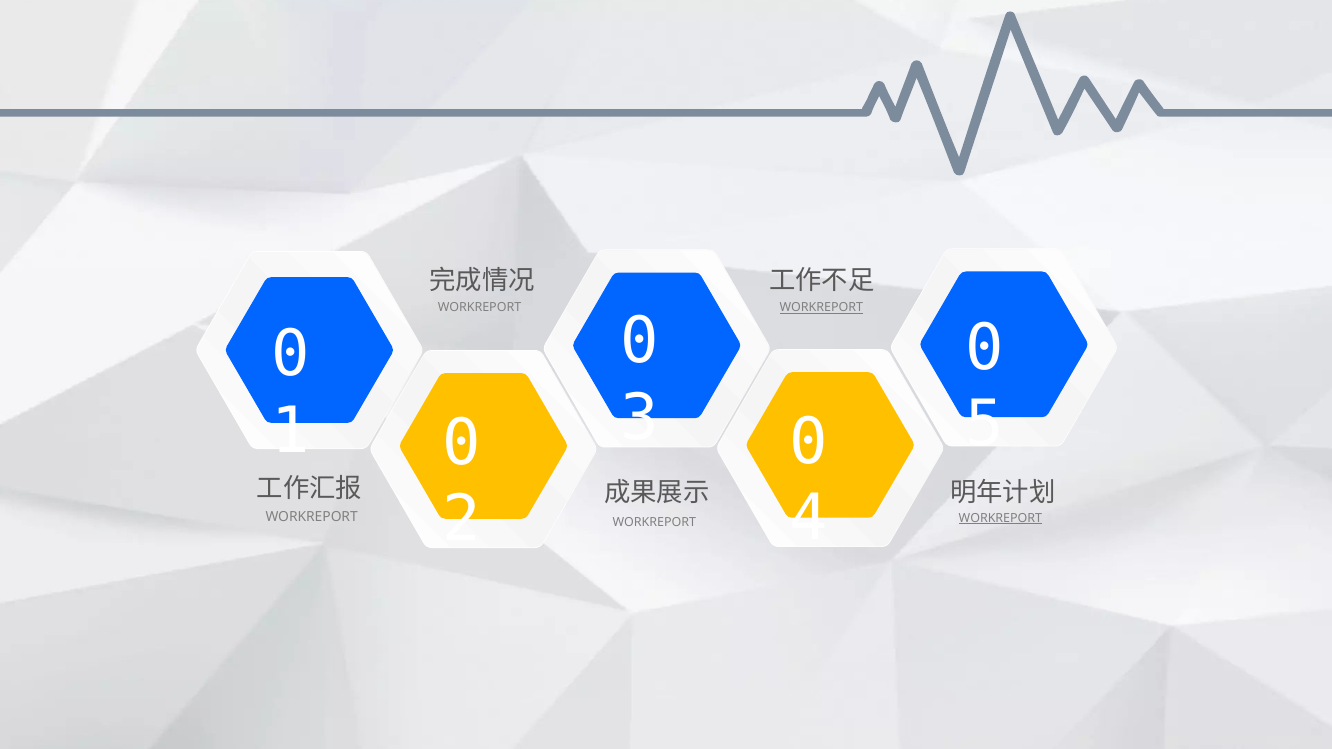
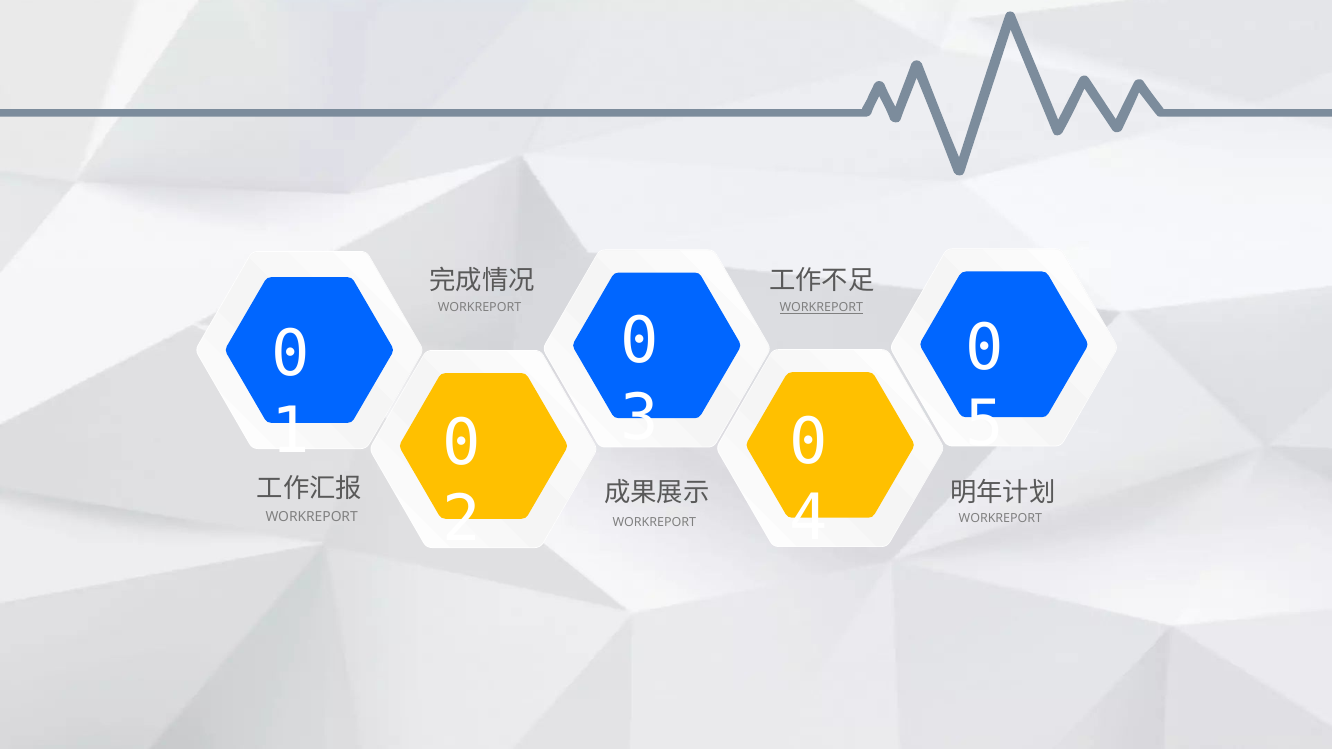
WORKREPORT underline: present -> none (1000, 518)
